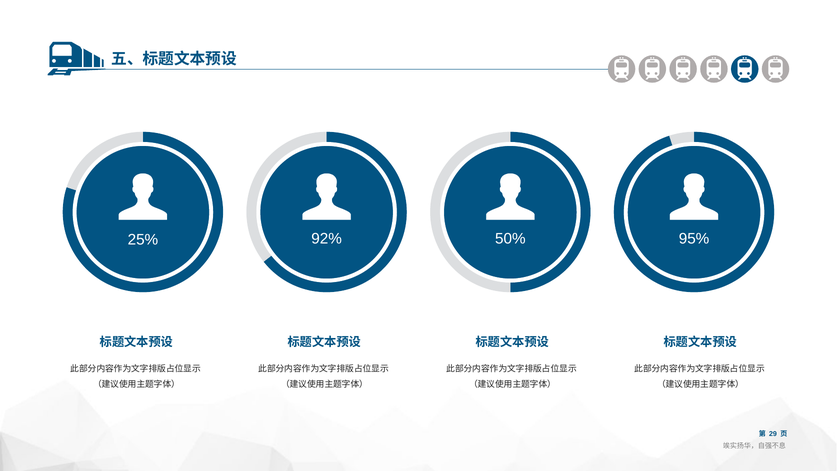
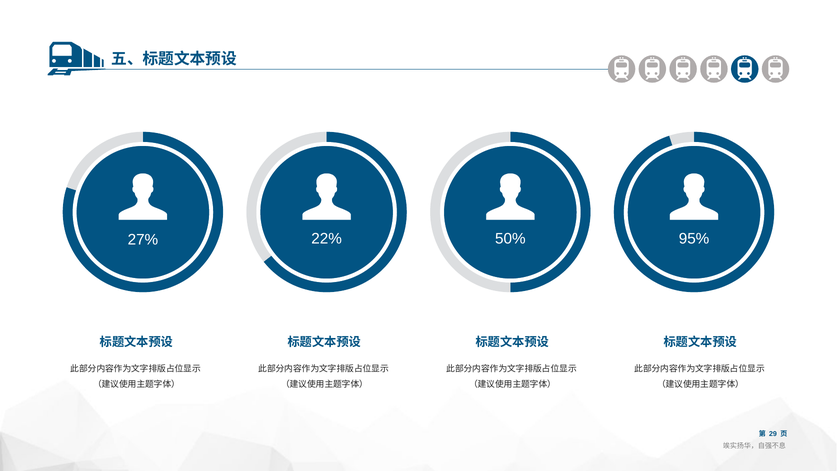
92%: 92% -> 22% (327, 238)
25%: 25% -> 27% (143, 240)
